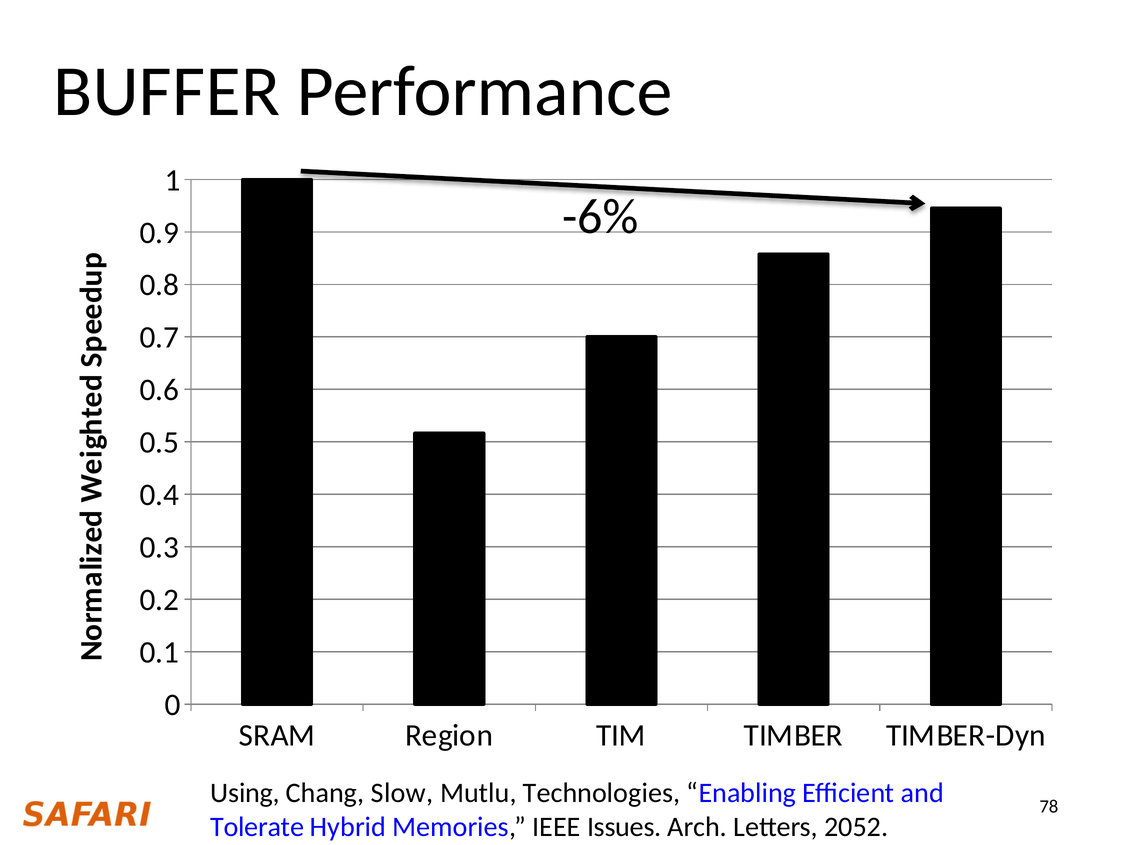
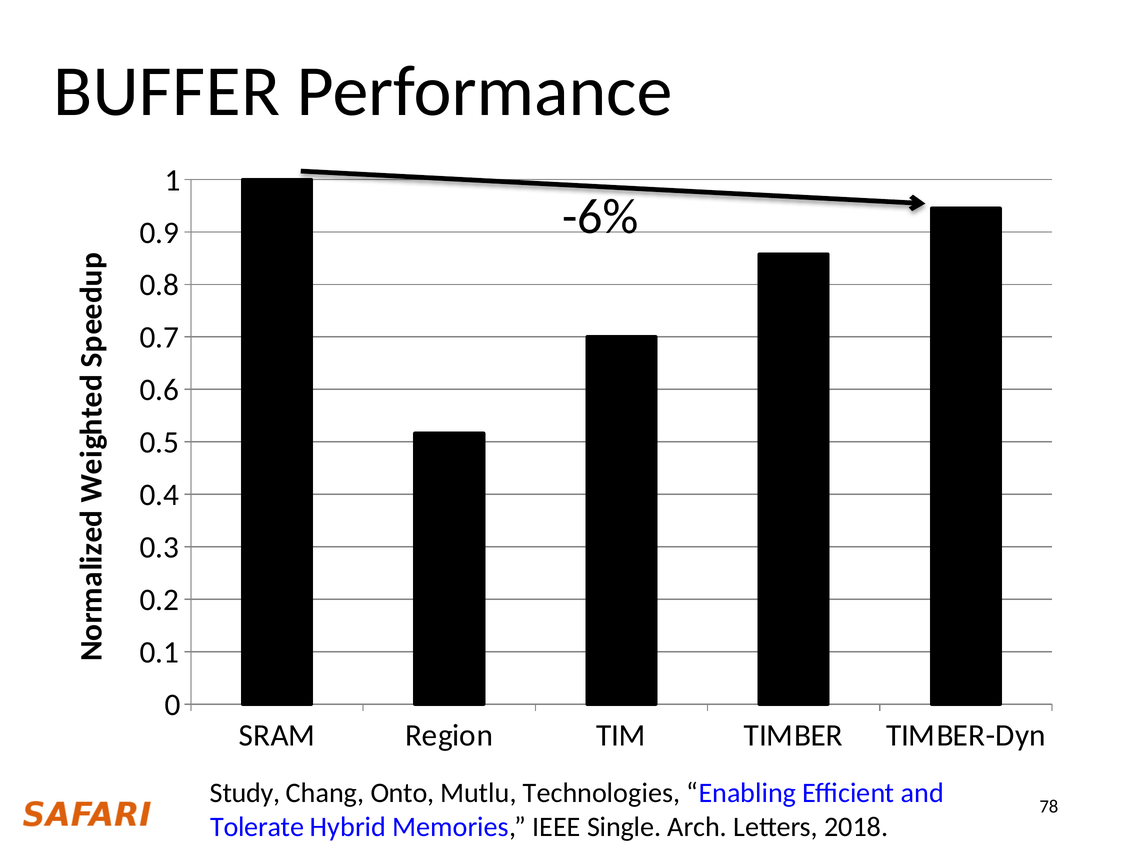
Using: Using -> Study (245, 793)
Slow: Slow -> Onto (402, 793)
Issues: Issues -> Single (624, 826)
2052: 2052 -> 2018 (856, 826)
